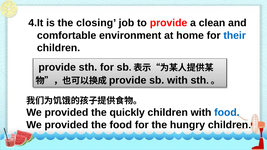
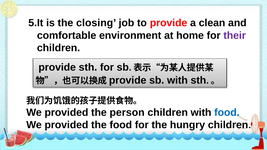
4.It: 4.It -> 5.It (36, 23)
their colour: blue -> purple (235, 35)
quickly: quickly -> person (127, 113)
